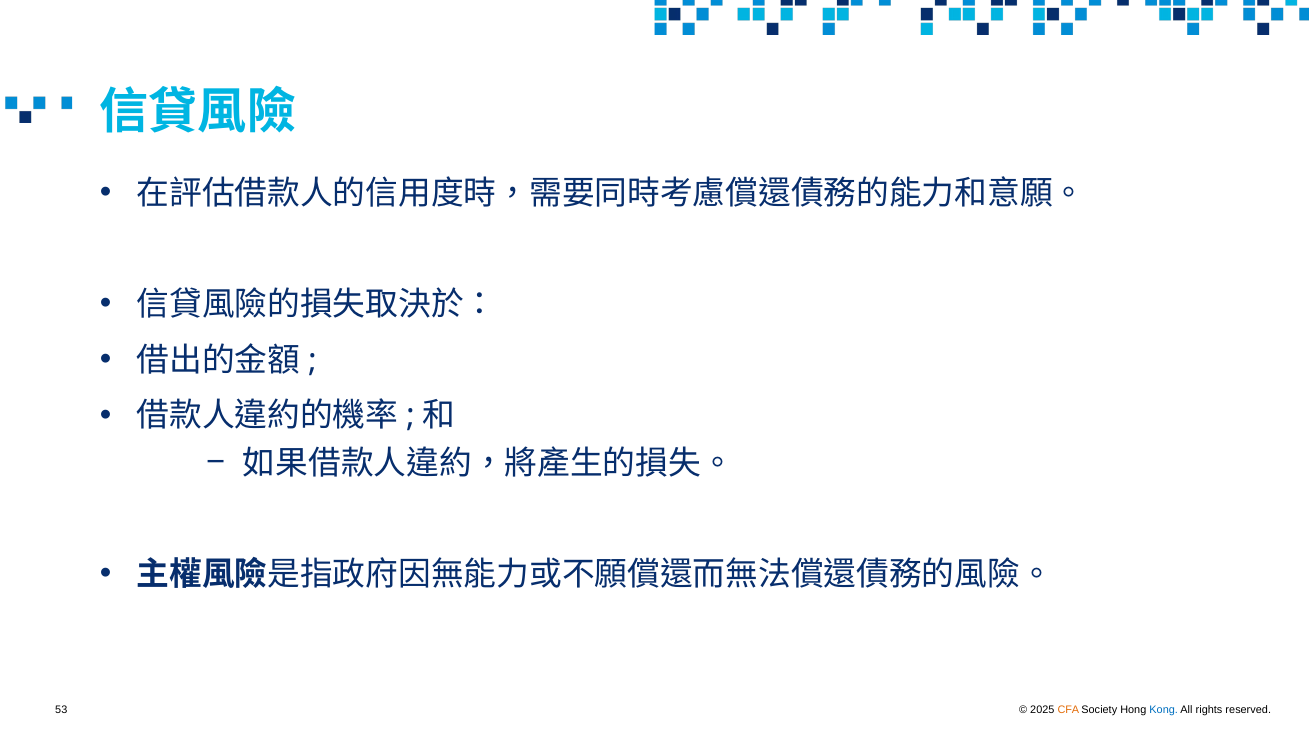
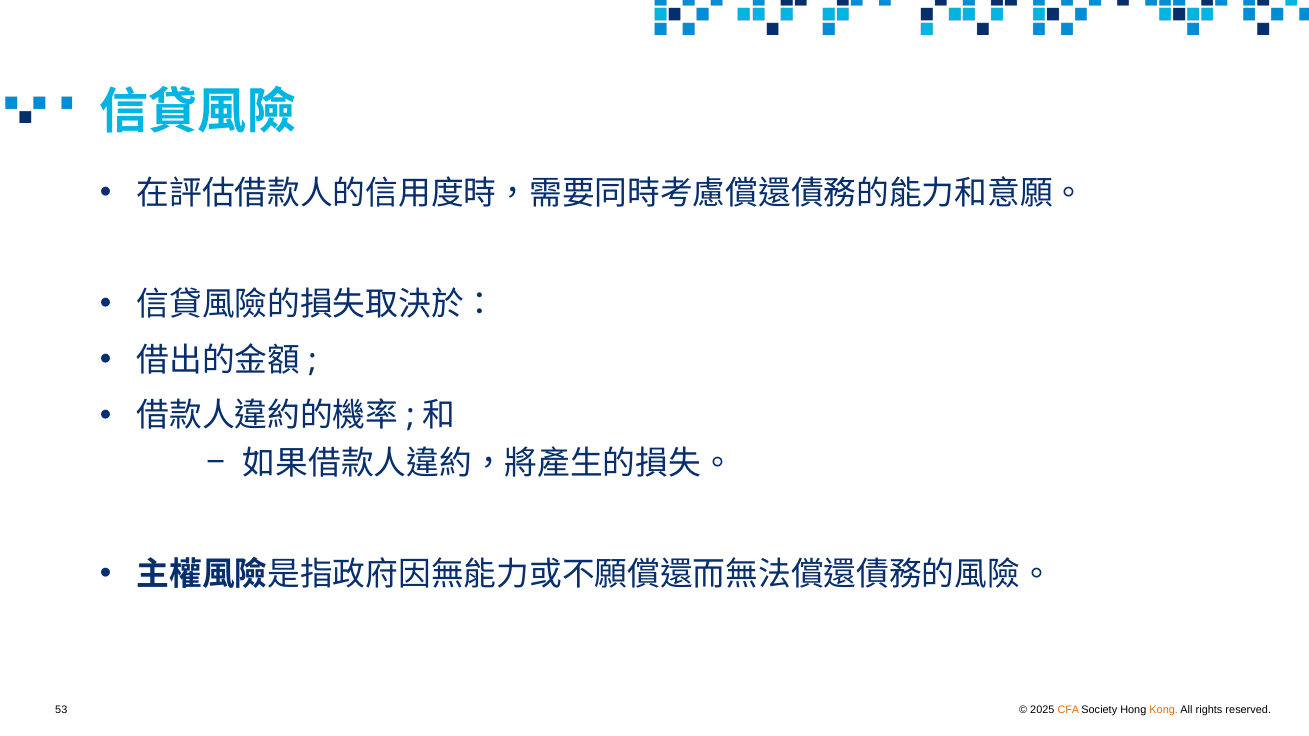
Kong colour: blue -> orange (1164, 710)
